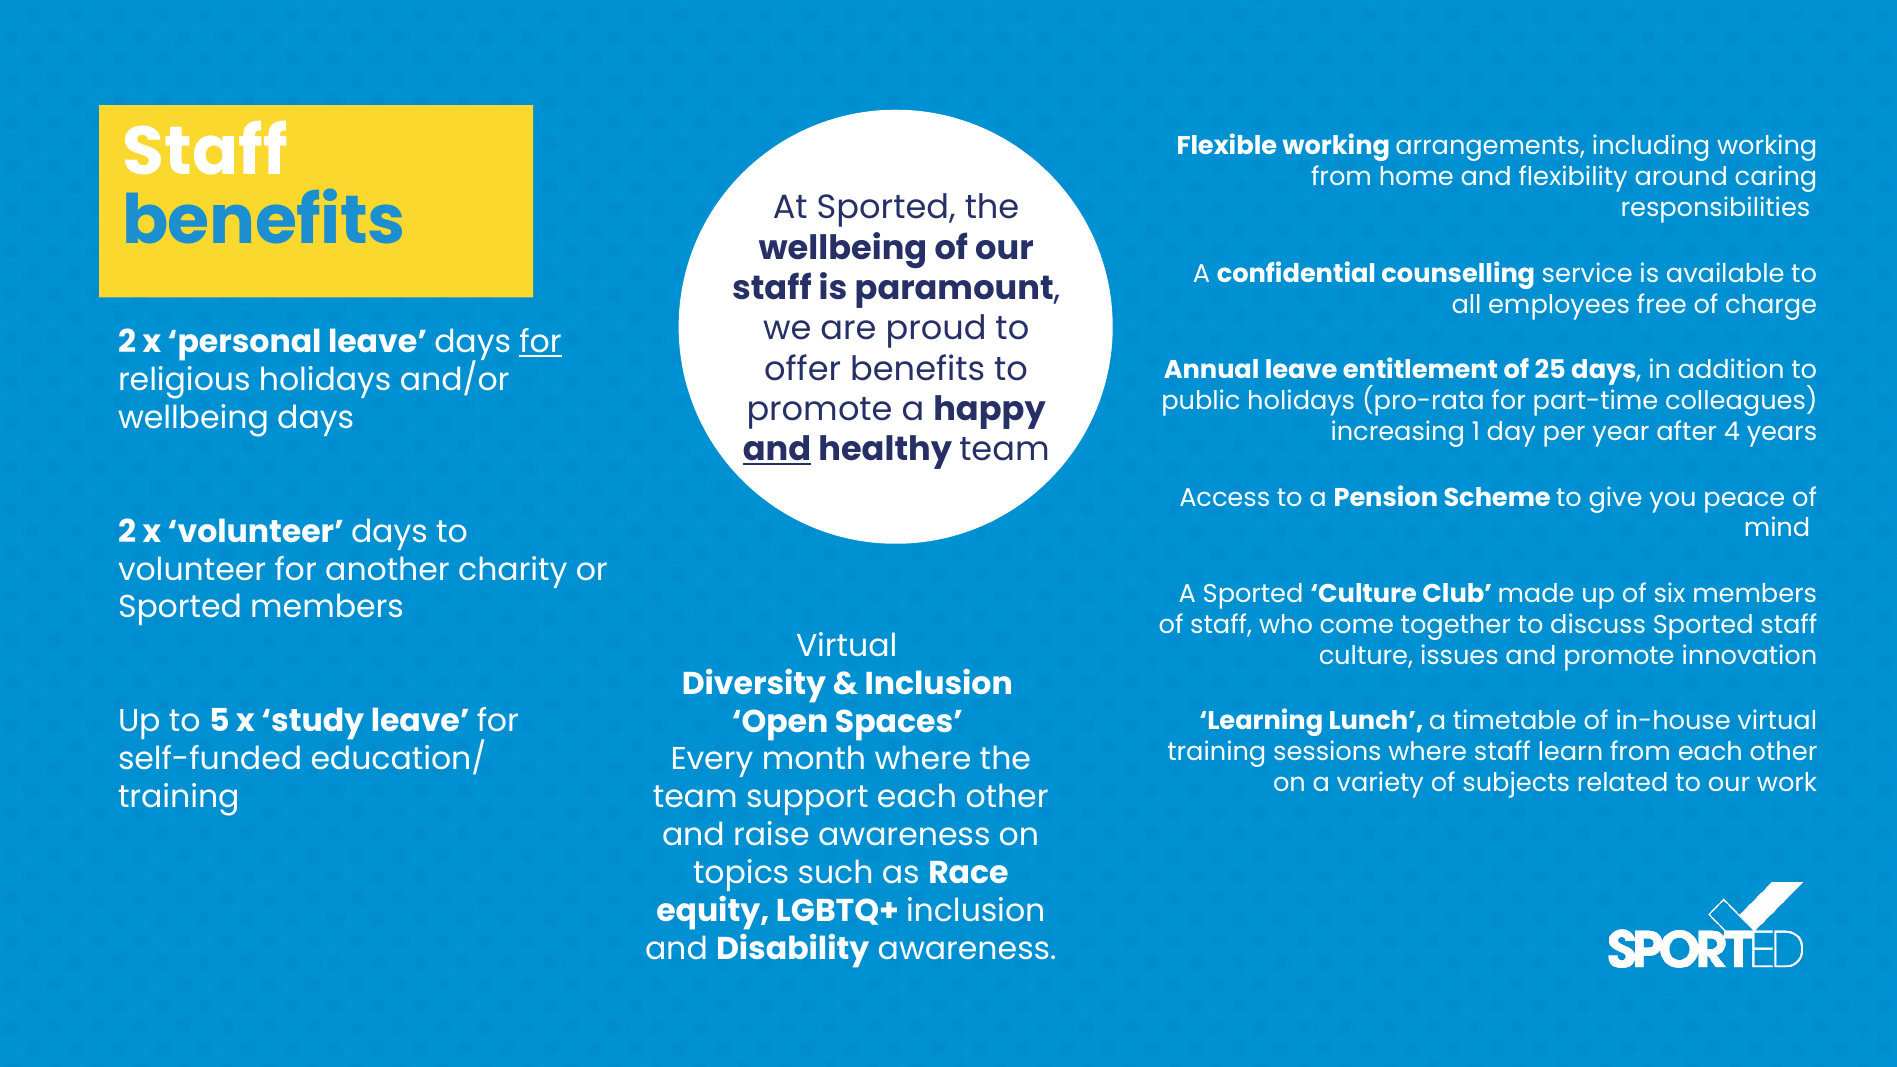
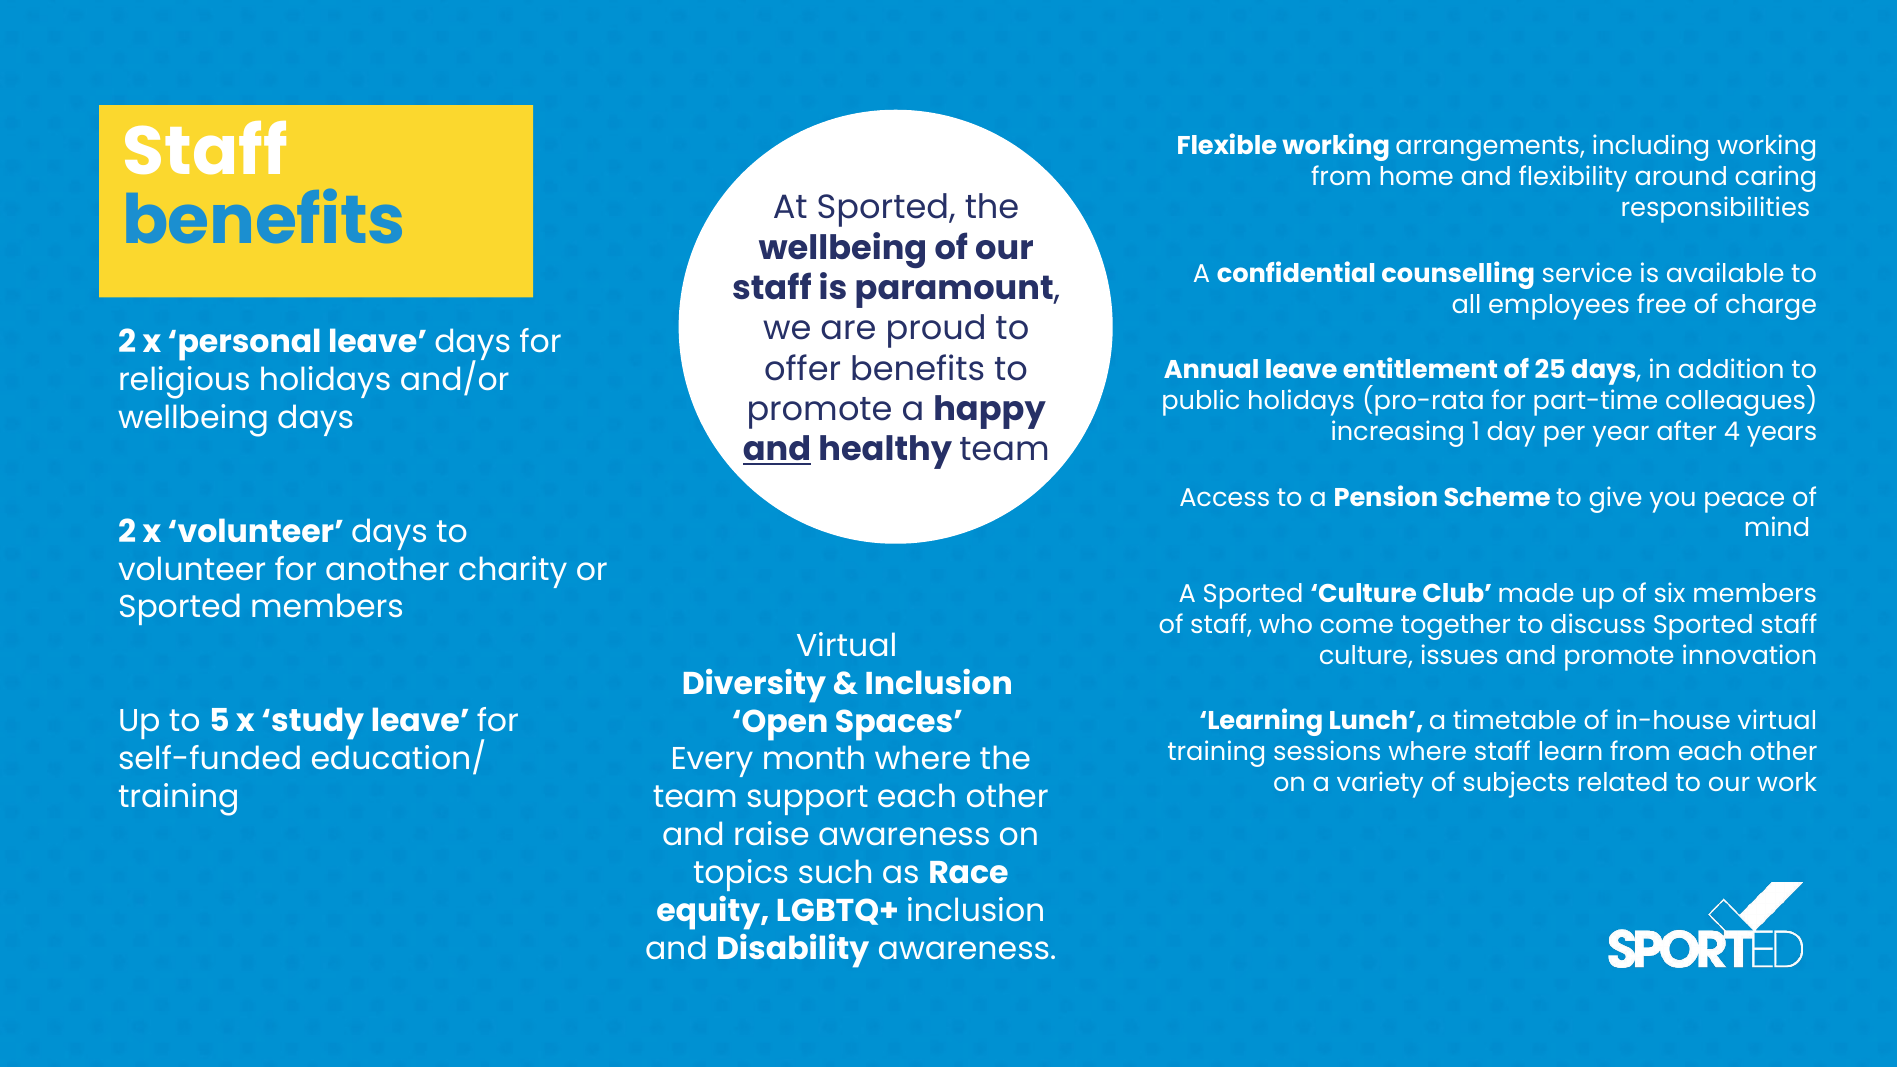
for underline: present -> none (541, 342)
